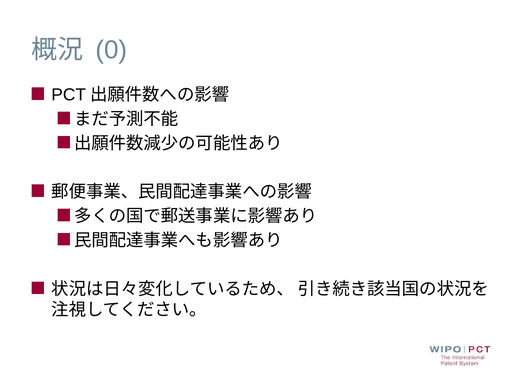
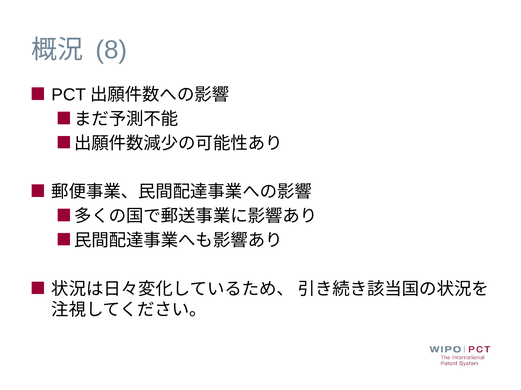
0: 0 -> 8 (111, 50)
